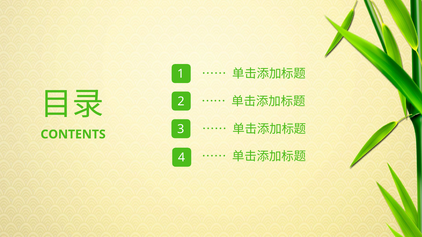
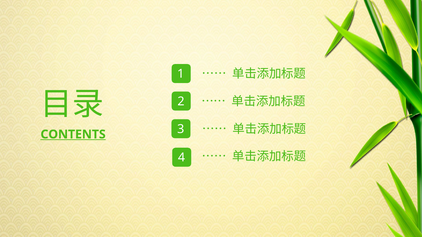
CONTENTS underline: none -> present (73, 135)
